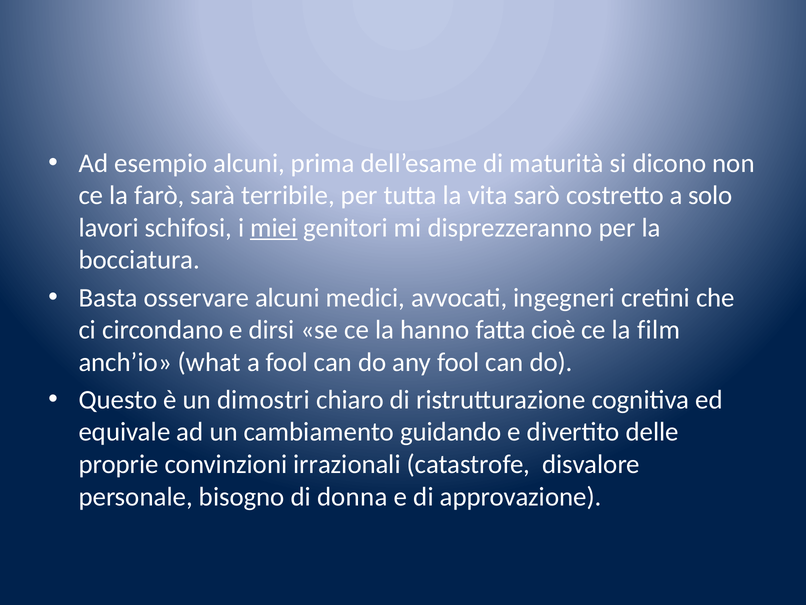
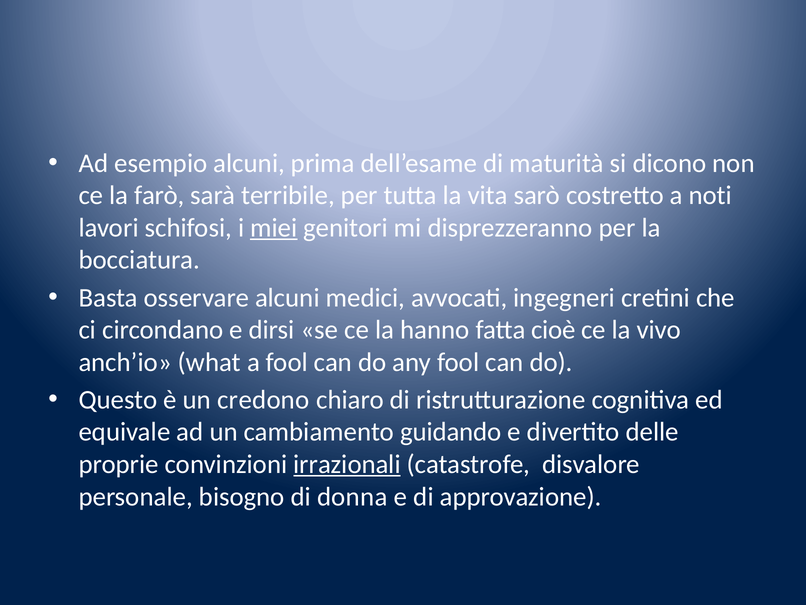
solo: solo -> noti (710, 195)
film: film -> vivo (659, 330)
dimostri: dimostri -> credono (263, 399)
irrazionali underline: none -> present (347, 464)
